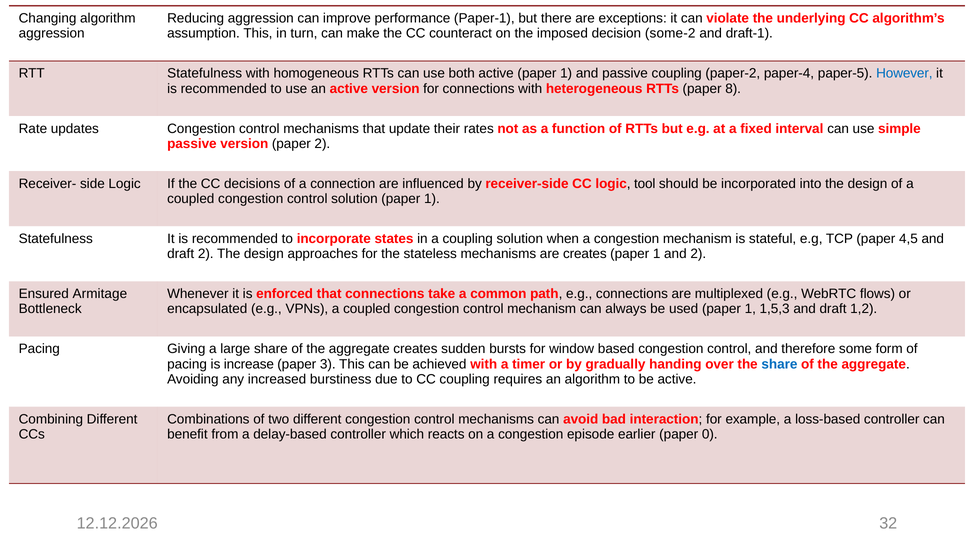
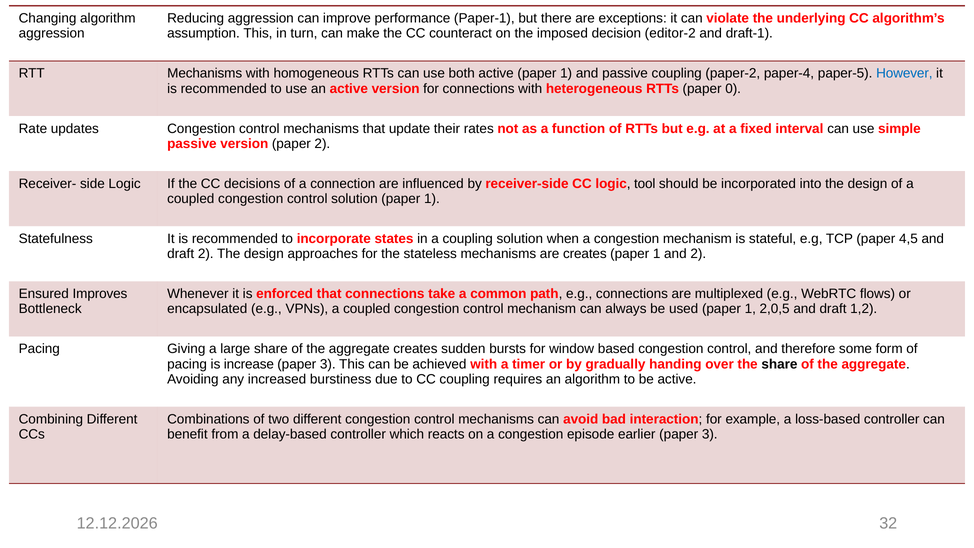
some-2: some-2 -> editor-2 (670, 33)
RTT Statefulness: Statefulness -> Mechanisms (205, 73)
8: 8 -> 0 (733, 89)
Armitage: Armitage -> Improves (100, 294)
1,5,3: 1,5,3 -> 2,0,5 (775, 309)
share colour: blue -> black (779, 364)
earlier paper 0: 0 -> 3 (710, 434)
